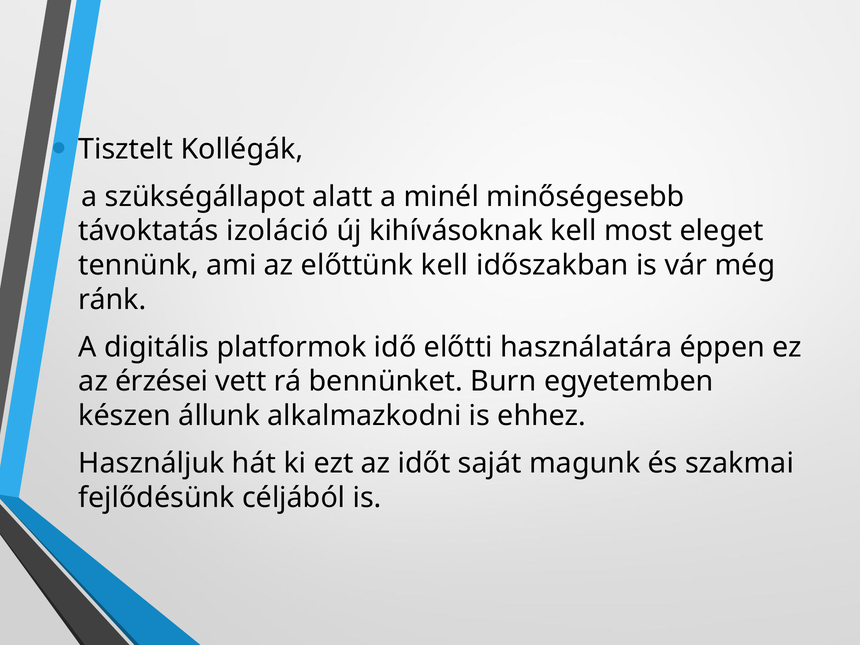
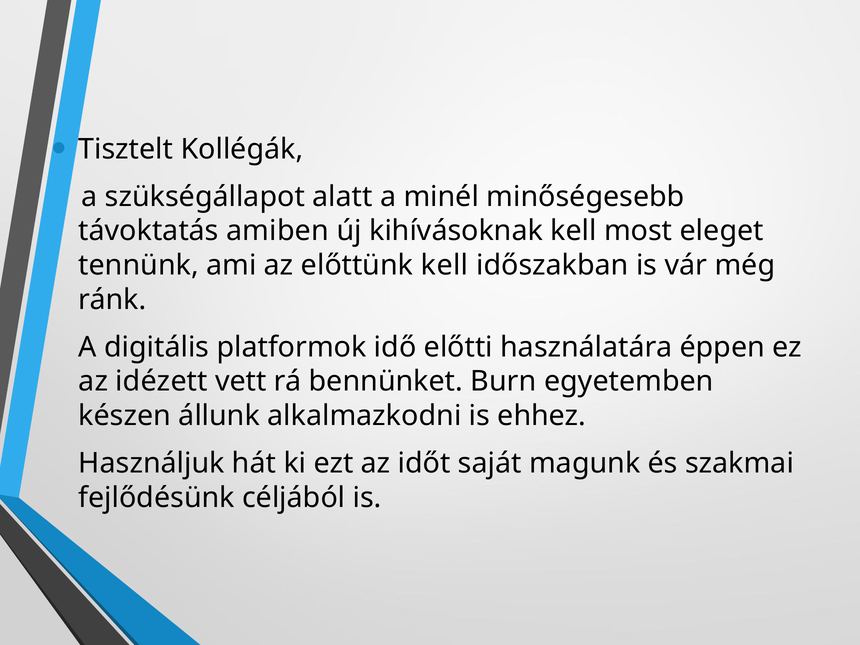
izoláció: izoláció -> amiben (278, 231)
érzései: érzései -> idézett (162, 381)
